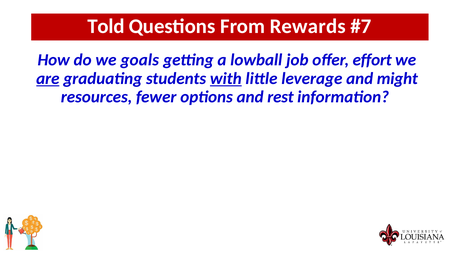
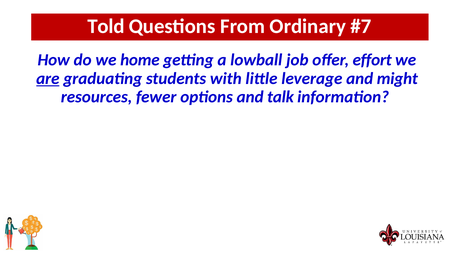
Rewards: Rewards -> Ordinary (308, 26)
goals: goals -> home (140, 60)
with underline: present -> none (226, 79)
rest: rest -> talk (280, 97)
